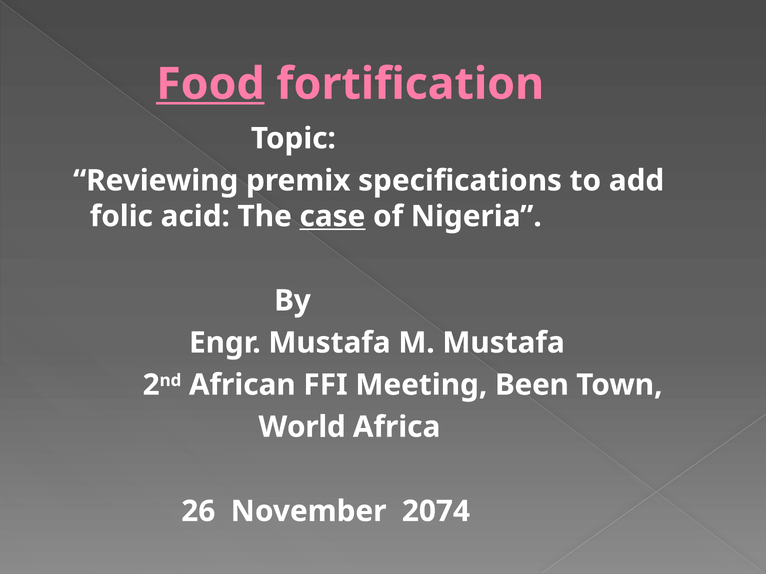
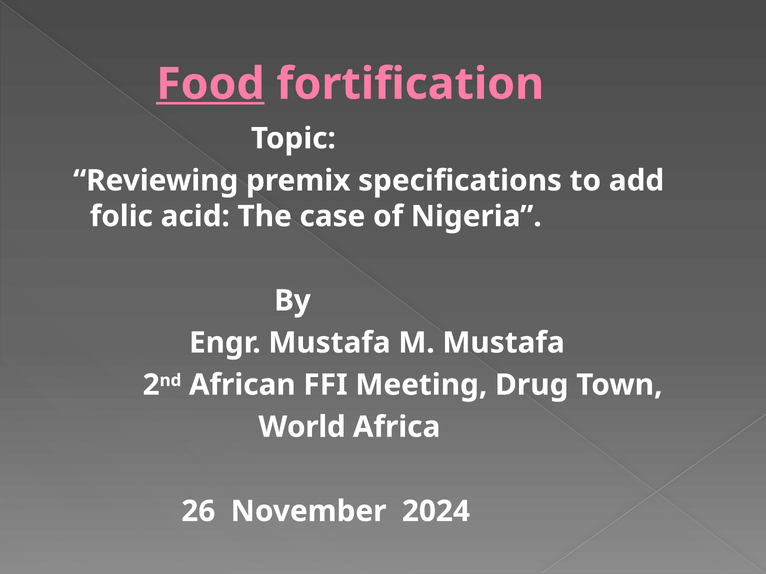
case underline: present -> none (332, 217)
Been: Been -> Drug (532, 385)
2074: 2074 -> 2024 (436, 512)
